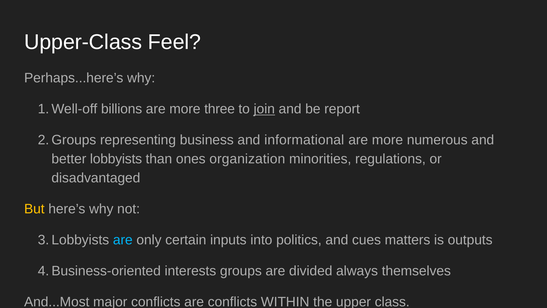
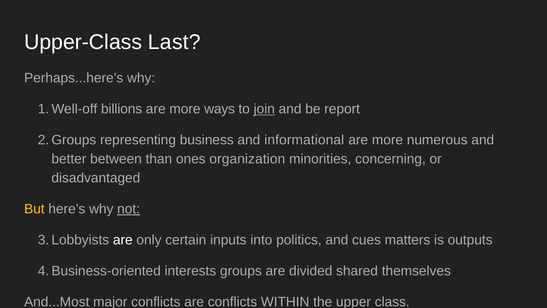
Feel: Feel -> Last (174, 42)
three: three -> ways (220, 109)
lobbyists: lobbyists -> between (116, 159)
regulations: regulations -> concerning (390, 159)
not underline: none -> present (129, 209)
are colour: light blue -> white (123, 240)
always: always -> shared (357, 271)
